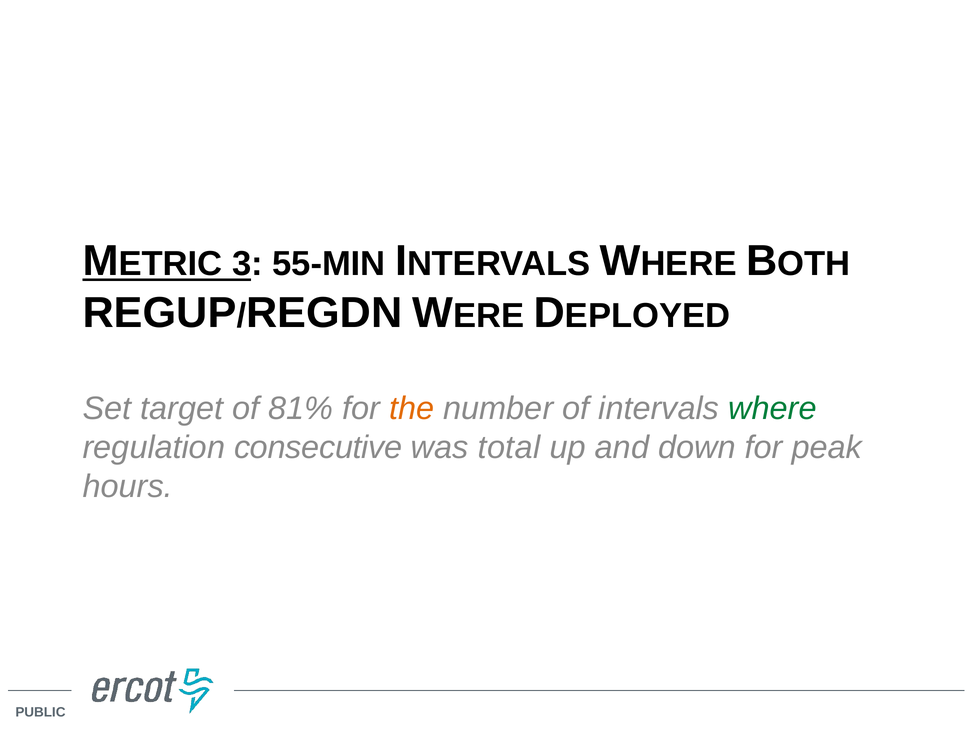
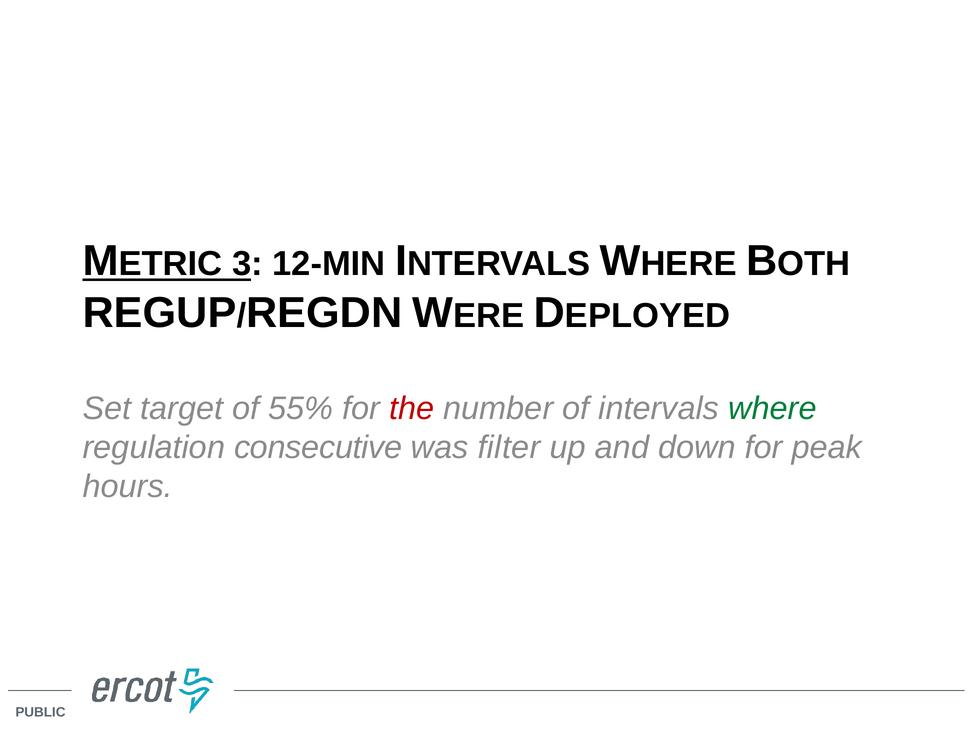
55-MIN: 55-MIN -> 12-MIN (329, 264)
81%: 81% -> 55% (301, 408)
the colour: orange -> red (412, 408)
total: total -> filter (509, 447)
